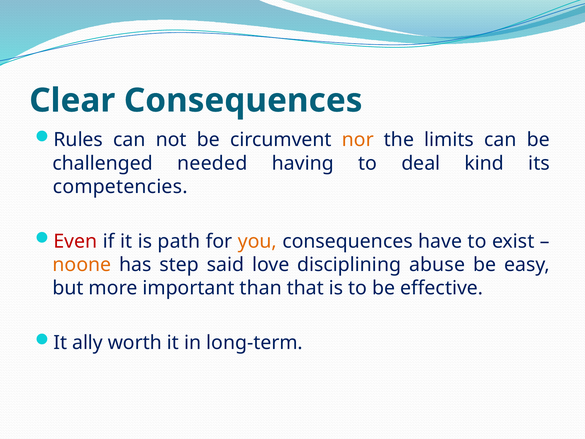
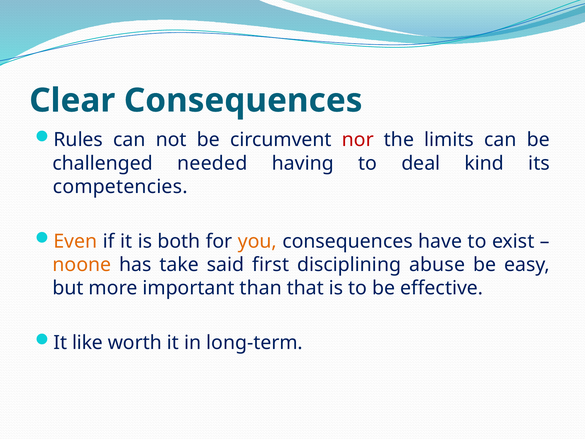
nor colour: orange -> red (358, 140)
Even colour: red -> orange (75, 241)
path: path -> both (179, 241)
step: step -> take (179, 265)
love: love -> first (271, 265)
ally: ally -> like (87, 343)
